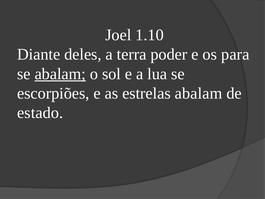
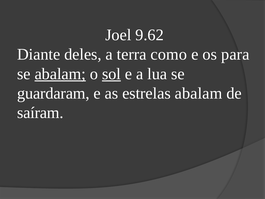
1.10: 1.10 -> 9.62 (150, 35)
poder: poder -> como (169, 54)
sol underline: none -> present (111, 74)
escorpiões: escorpiões -> guardaram (53, 93)
estado: estado -> saíram (40, 113)
